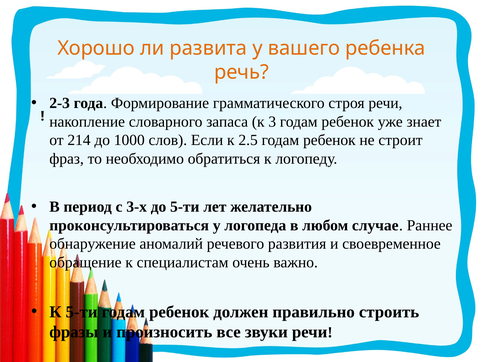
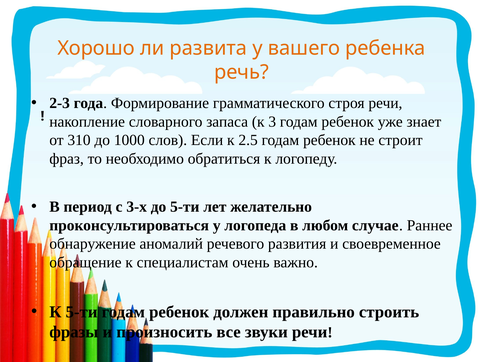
214: 214 -> 310 (79, 140)
